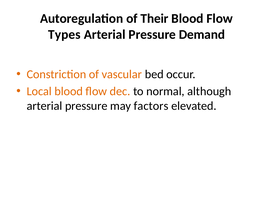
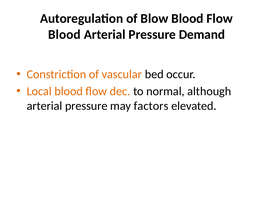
Their: Their -> Blow (154, 18)
Types: Types -> Blood (64, 34)
